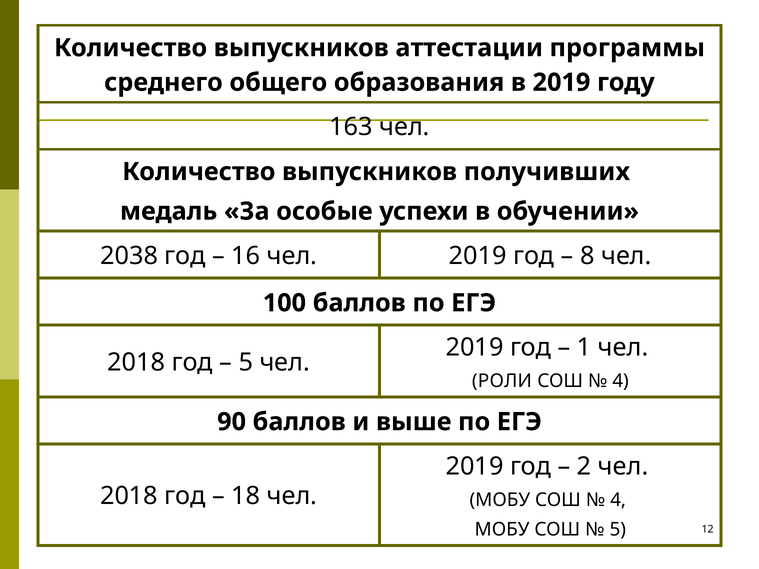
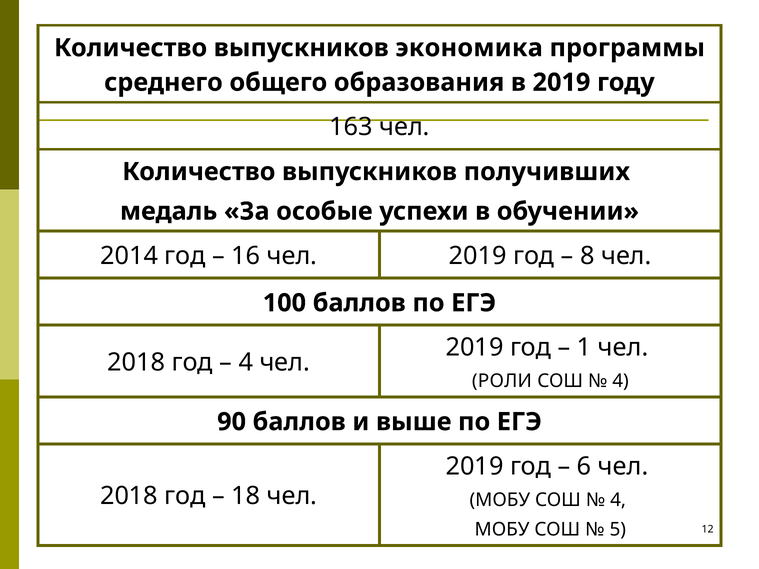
аттестации: аттестации -> экономика (469, 48)
2038: 2038 -> 2014 (129, 256)
5: 5 -> 4 (246, 363)
2: 2 -> 6 (584, 467)
